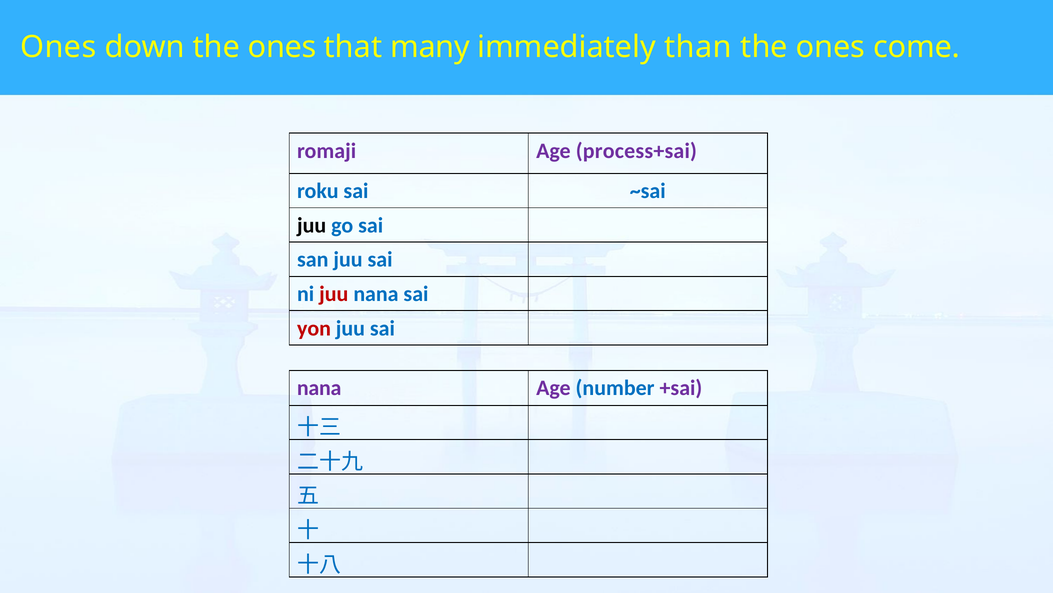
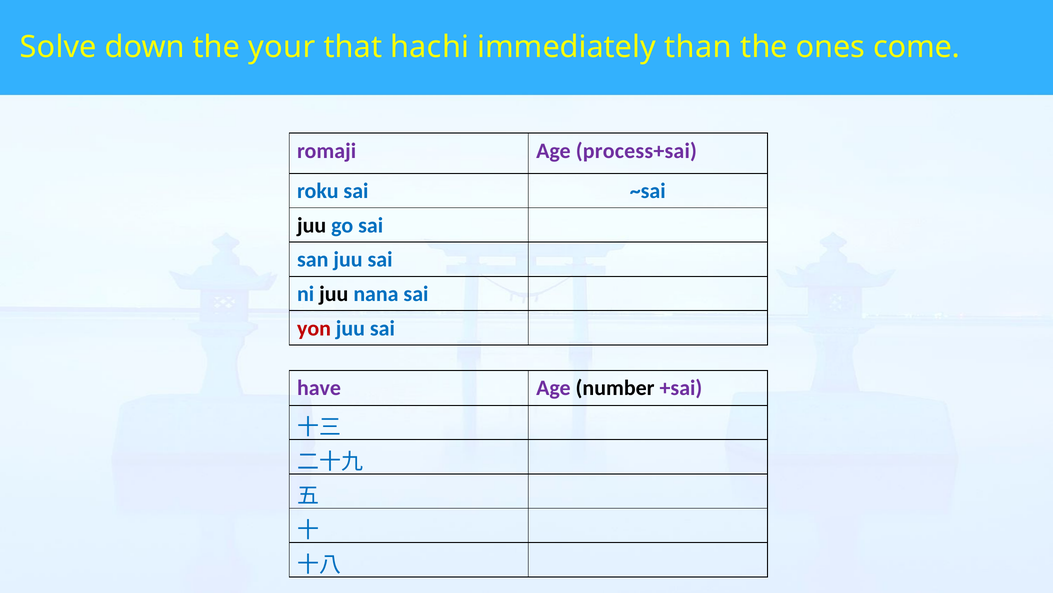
Ones: Ones -> Solve (58, 47)
down the ones: ones -> your (282, 47)
many: many -> hachi (430, 47)
juu colour: red -> black (334, 294)
nana: nana -> have (319, 388)
number colour: blue -> black (615, 388)
